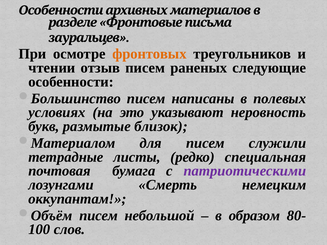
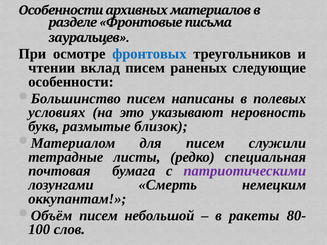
фронтовых colour: orange -> blue (149, 54)
отзыв: отзыв -> вклад (100, 68)
образом: образом -> ракеты (254, 216)
